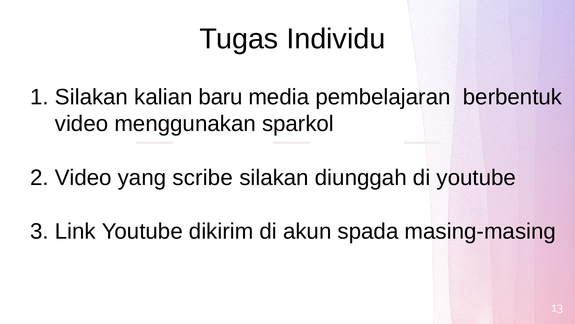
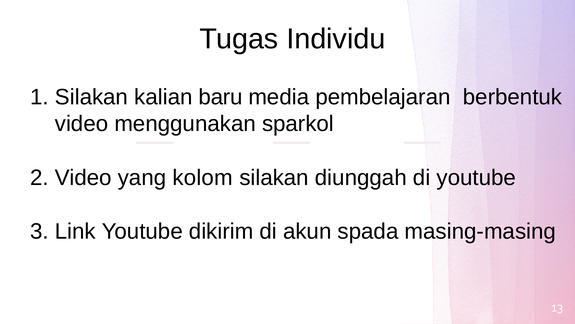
scribe: scribe -> kolom (203, 177)
